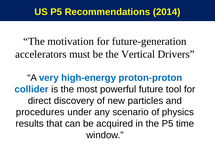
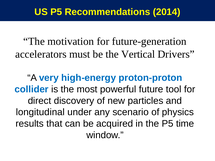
procedures: procedures -> longitudinal (40, 112)
